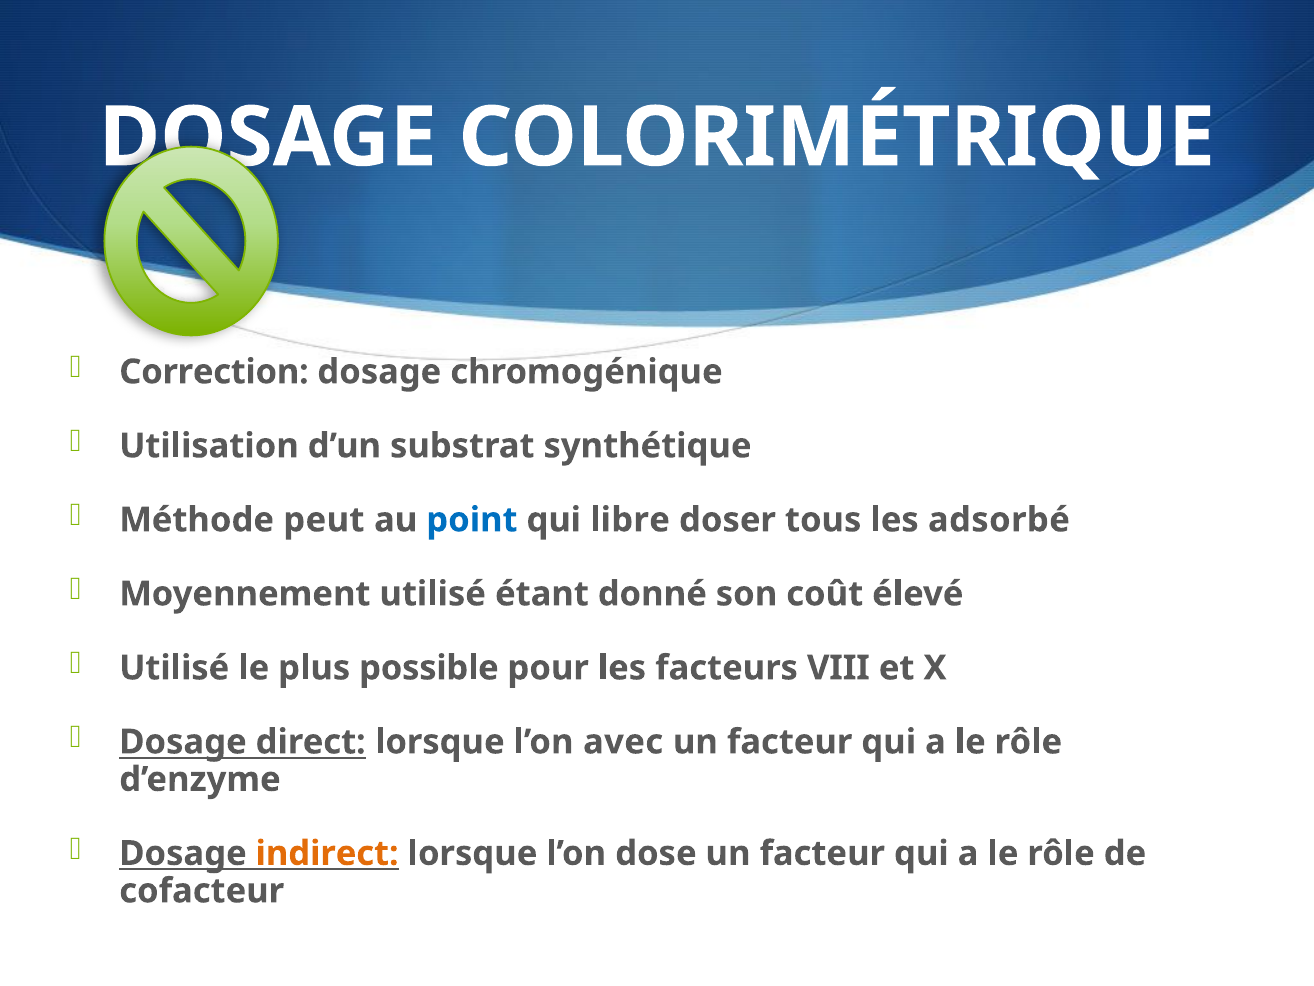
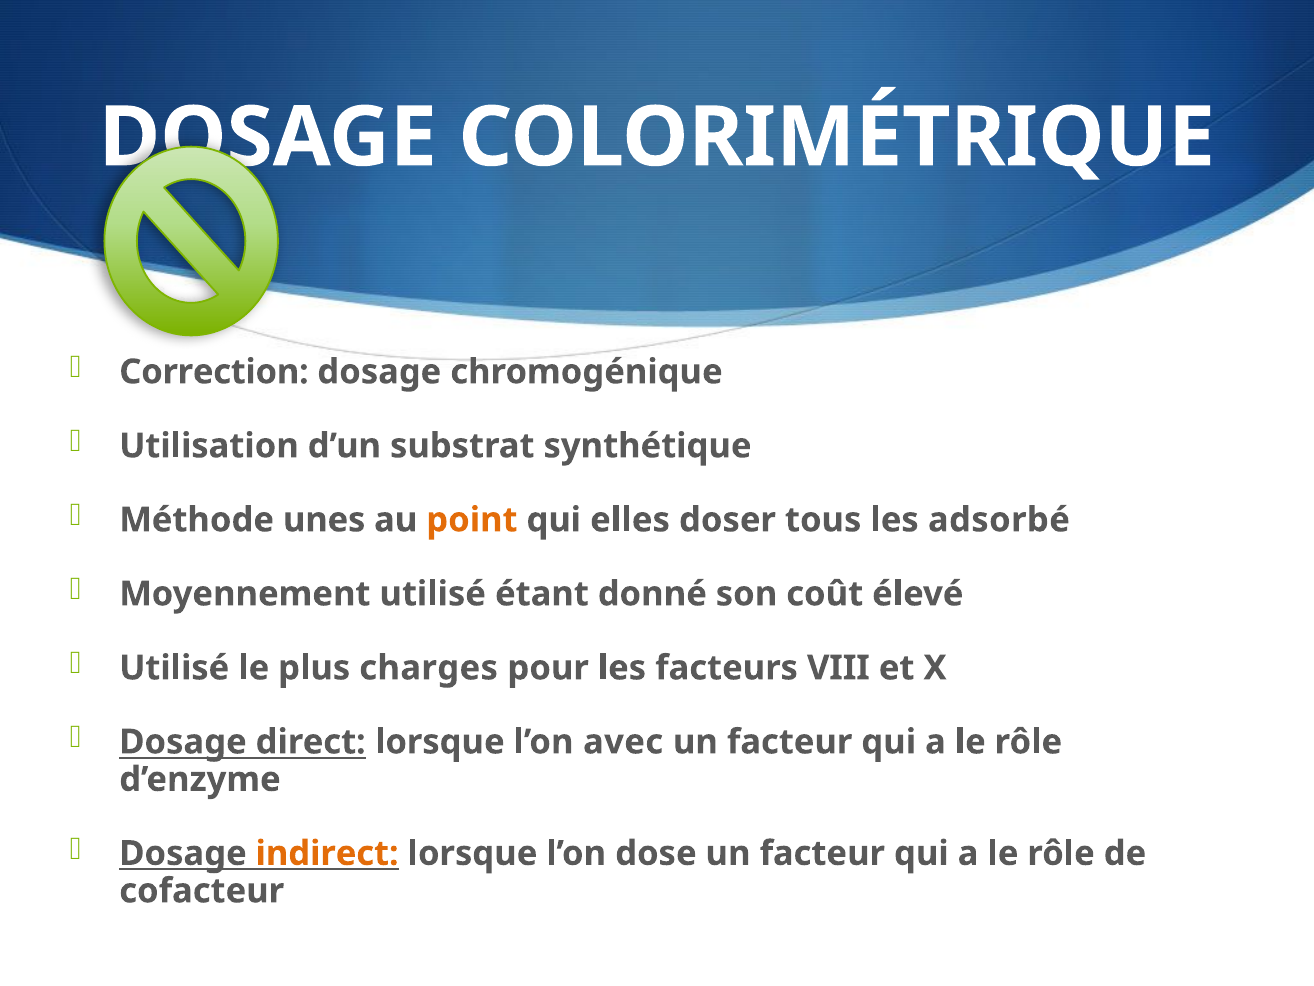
peut: peut -> unes (324, 520)
point colour: blue -> orange (472, 520)
libre: libre -> elles (630, 520)
possible: possible -> charges (429, 668)
